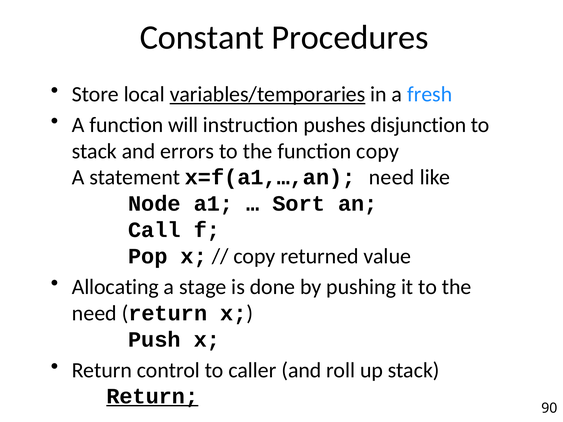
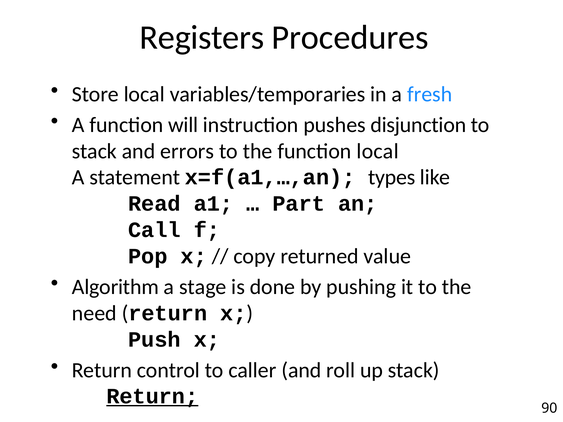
Constant: Constant -> Registers (202, 38)
variables/temporaries underline: present -> none (268, 94)
function copy: copy -> local (378, 151)
x=f(a1,…,an need: need -> types (392, 178)
Node: Node -> Read (154, 204)
Sort: Sort -> Part (299, 204)
Allocating: Allocating -> Algorithm (115, 287)
